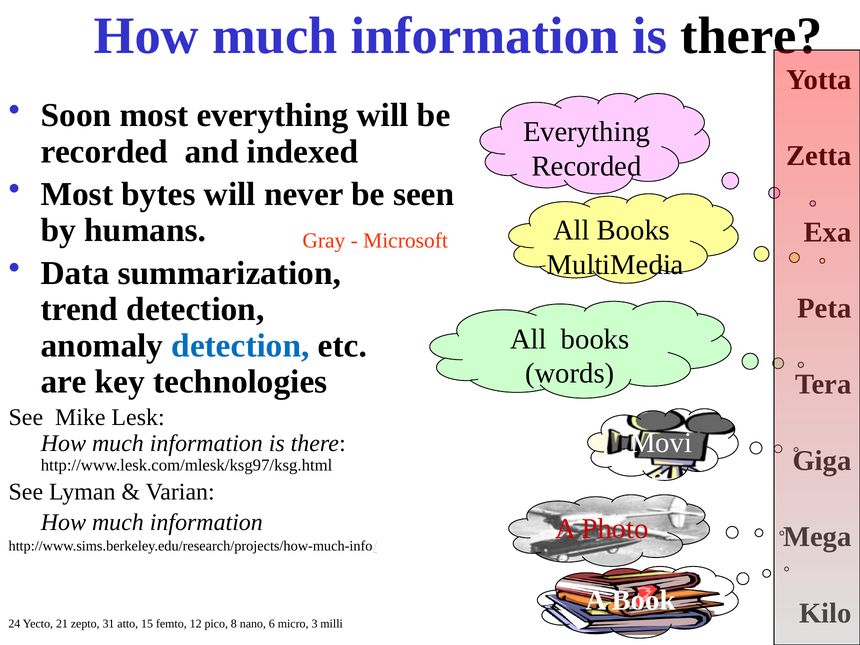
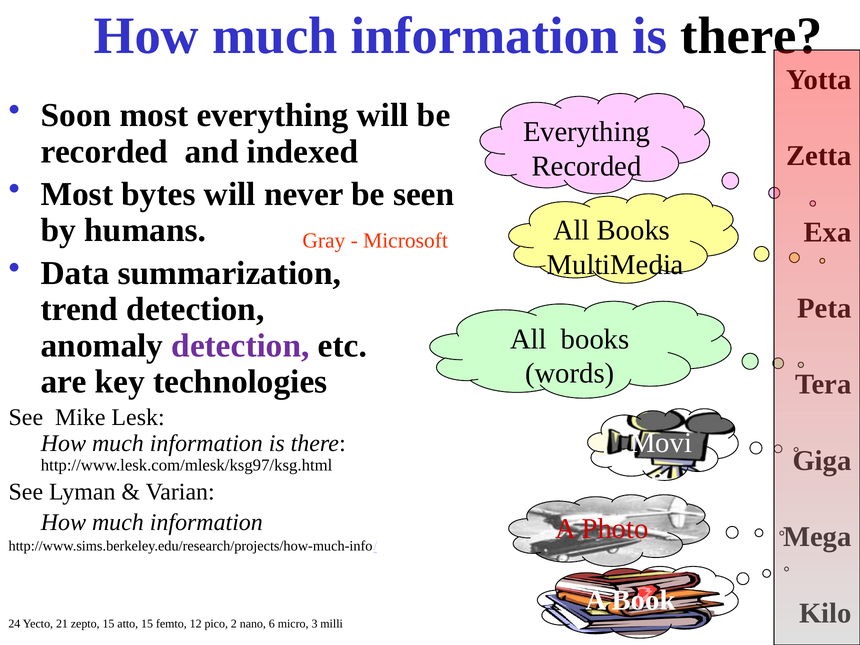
detection colour: blue -> purple (241, 346)
zepto 31: 31 -> 15 (109, 624)
8: 8 -> 2 (234, 624)
